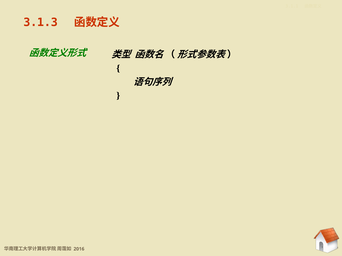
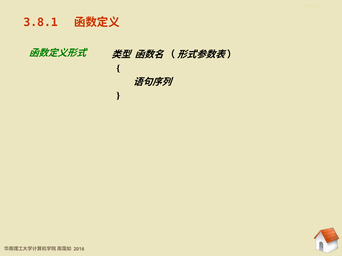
3.1.3: 3.1.3 -> 3.8.1 (41, 22)
